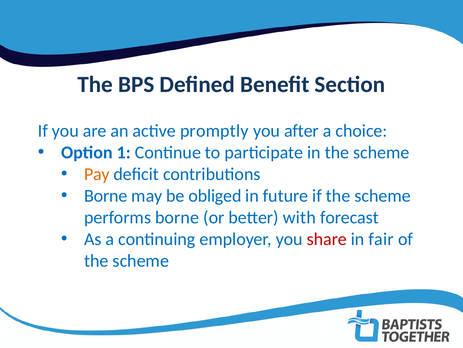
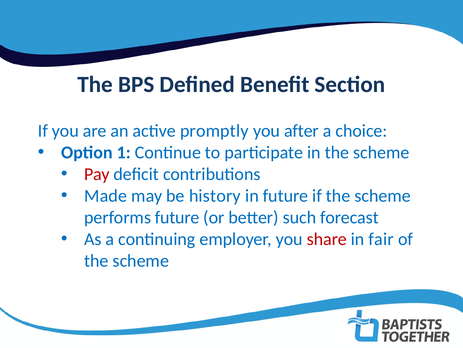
Pay colour: orange -> red (97, 174)
Borne: Borne -> Made (106, 195)
obliged: obliged -> history (215, 195)
performs borne: borne -> future (177, 217)
with: with -> such (300, 217)
